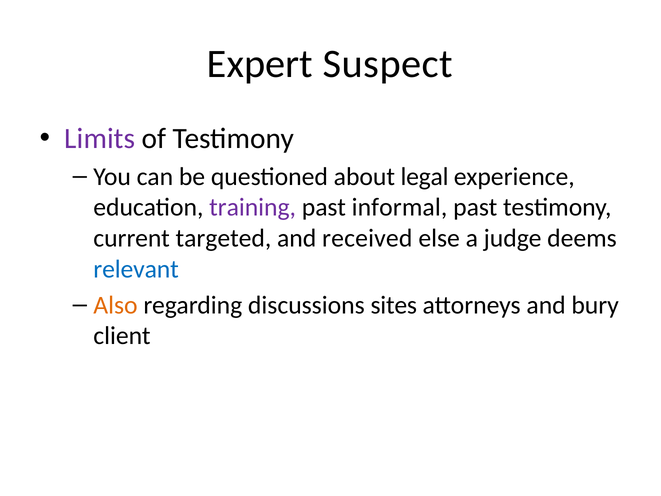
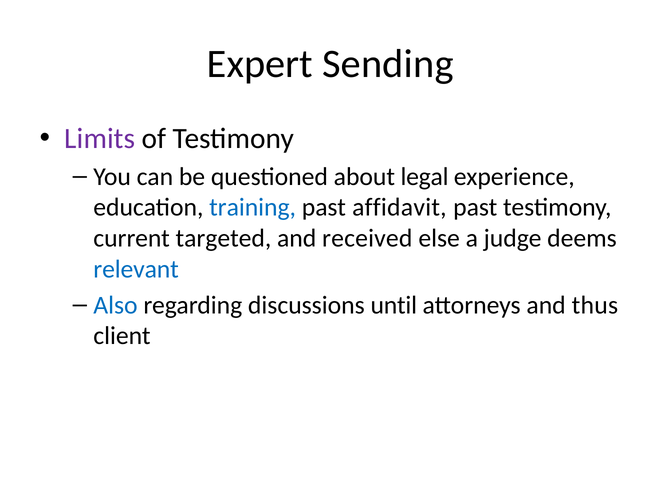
Suspect: Suspect -> Sending (388, 64)
training colour: purple -> blue (253, 207)
informal: informal -> affidavit (399, 207)
Also colour: orange -> blue (116, 305)
sites: sites -> until (394, 305)
bury: bury -> thus (595, 305)
